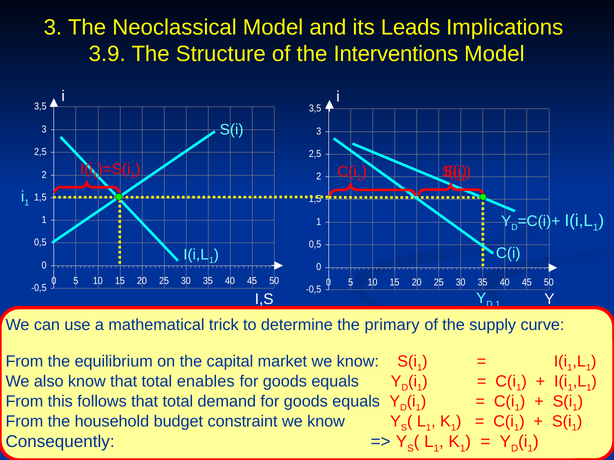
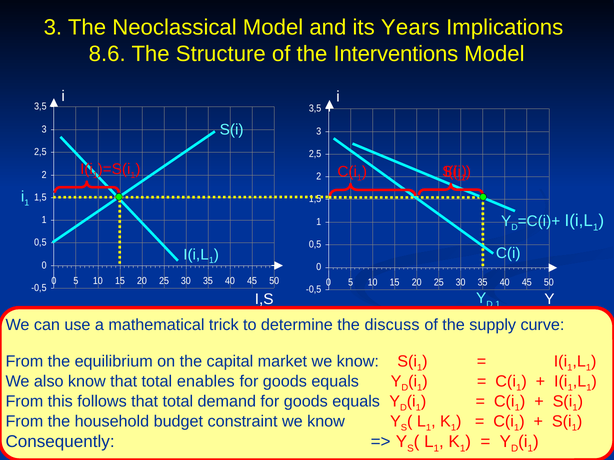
Leads: Leads -> Years (410, 27)
3.9: 3.9 -> 8.6 (107, 54)
primary: primary -> discuss (392, 325)
